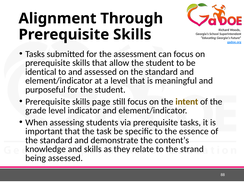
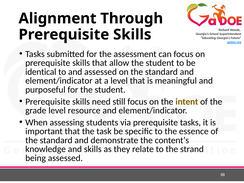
page: page -> need (101, 102)
indicator: indicator -> resource (84, 111)
